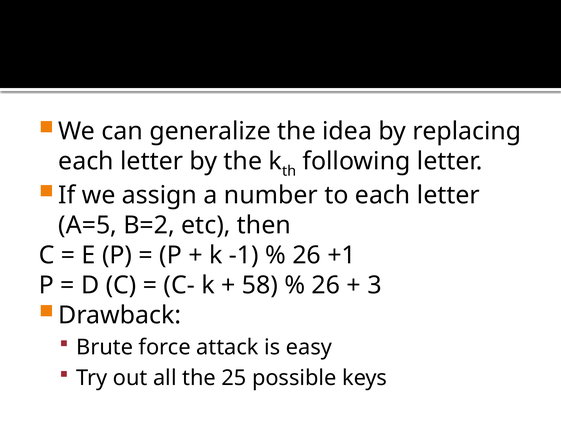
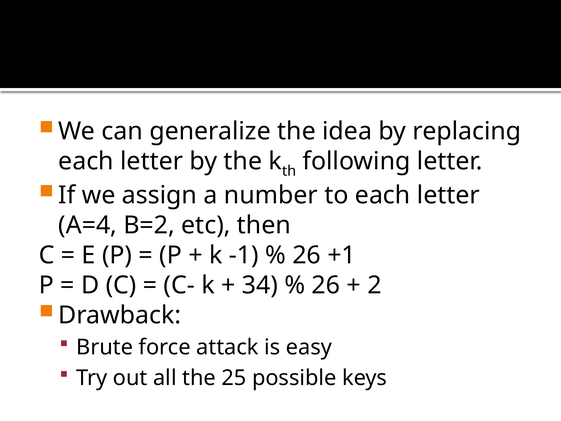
A=5: A=5 -> A=4 (88, 225)
58: 58 -> 34 (260, 285)
3: 3 -> 2 (375, 285)
